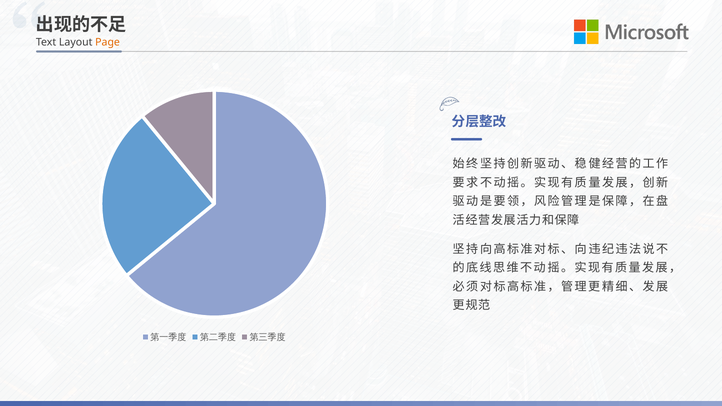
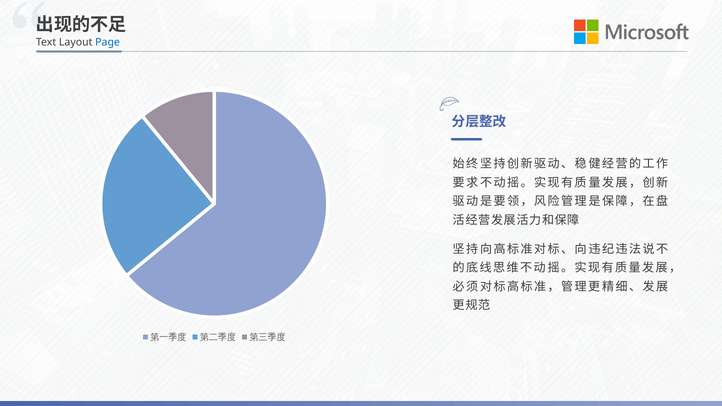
Page colour: orange -> blue (108, 42)
